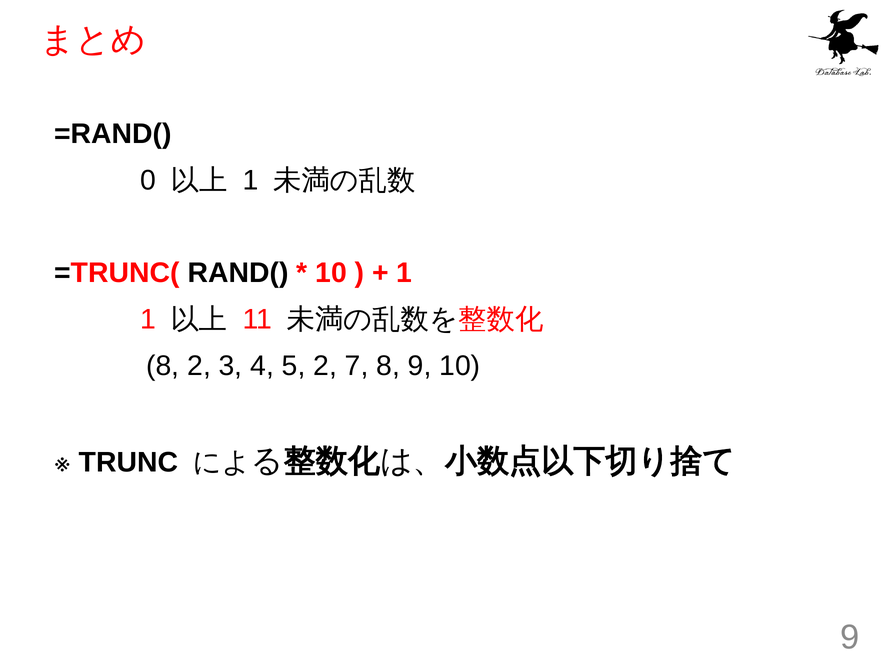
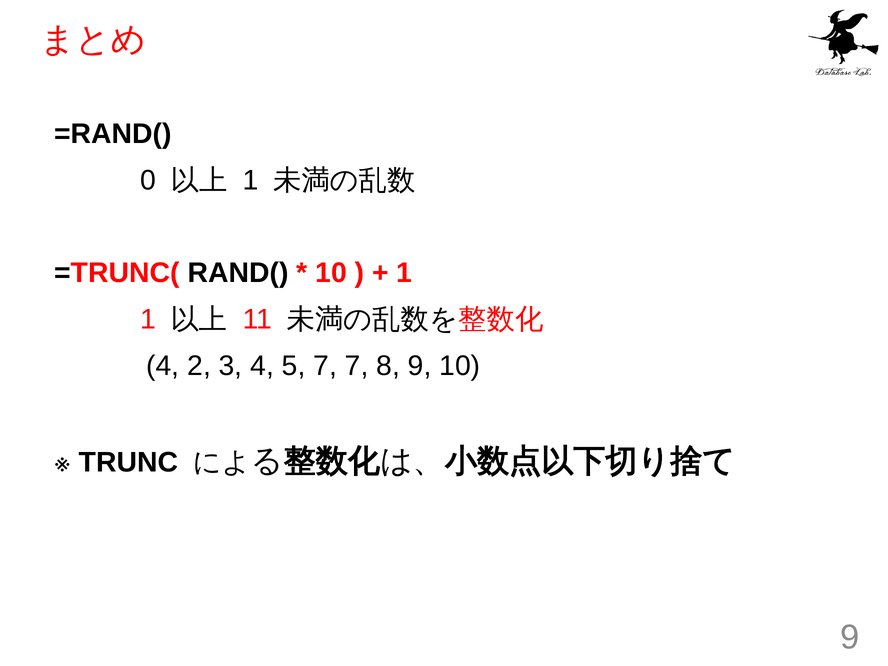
8: 8 -> 4 (163, 366)
5 2: 2 -> 7 (325, 366)
